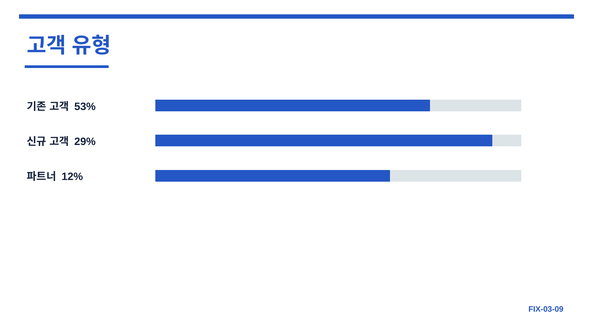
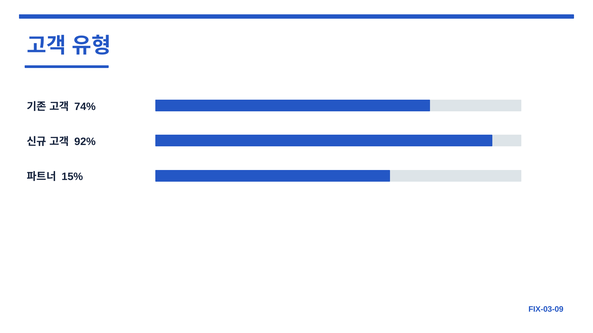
53%: 53% -> 74% (85, 107)
29%: 29% -> 92% (85, 142)
12%: 12% -> 15% (72, 177)
